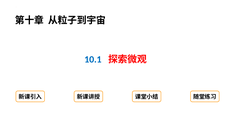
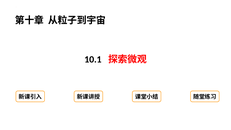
10.1 colour: blue -> black (93, 59)
